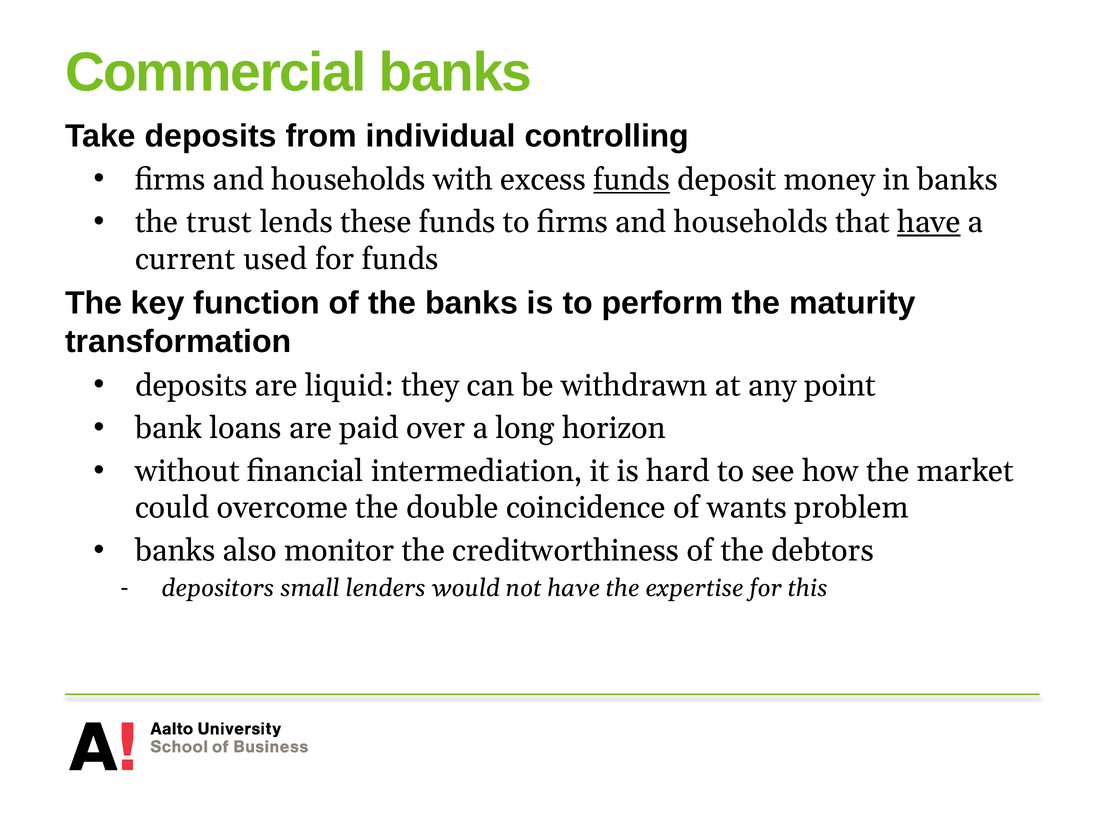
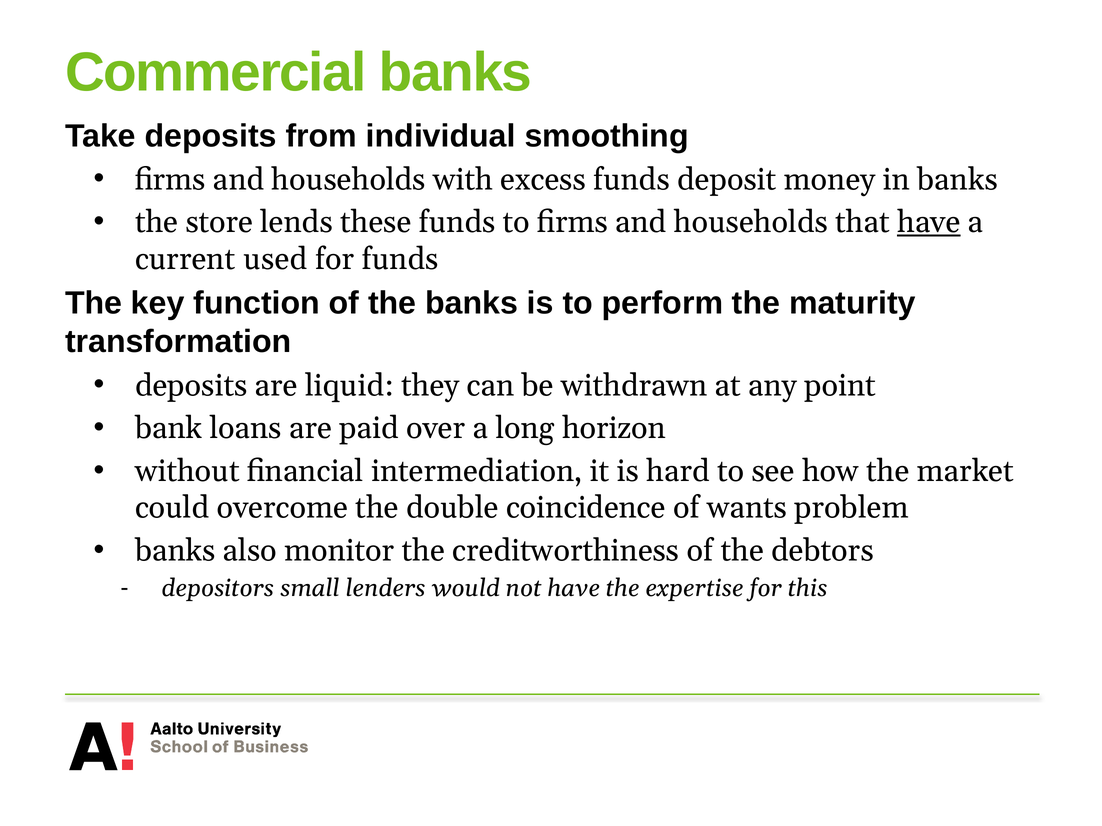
controlling: controlling -> smoothing (607, 136)
funds underline: present -> none (632, 180)
trust: trust -> store (219, 223)
